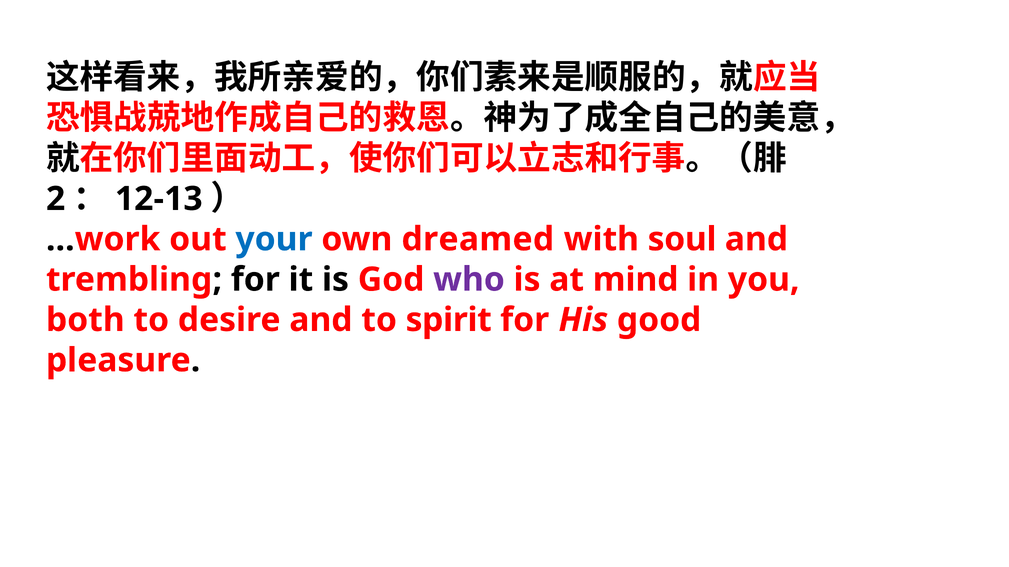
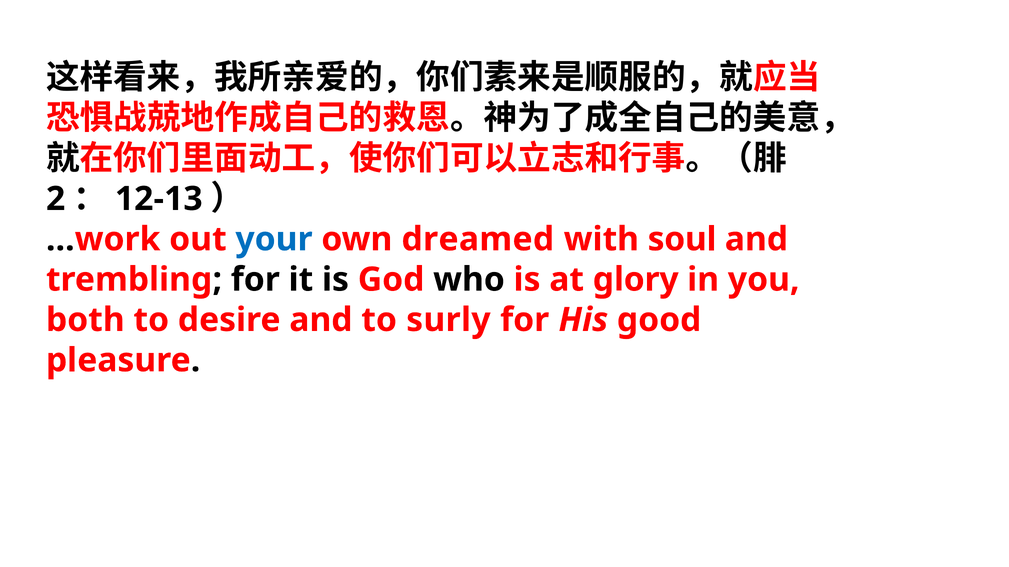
who colour: purple -> black (469, 280)
mind: mind -> glory (636, 280)
spirit: spirit -> surly (448, 320)
